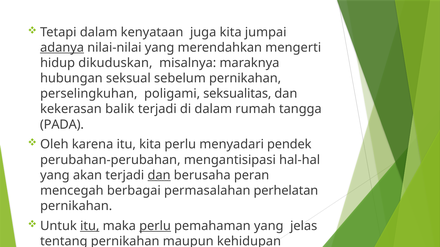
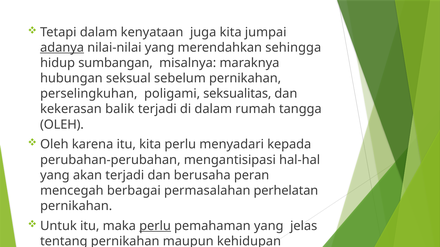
mengerti: mengerti -> sehingga (293, 48)
dikuduskan: dikuduskan -> sumbangan (116, 63)
PADA: PADA -> OLEH (62, 125)
pendek: pendek -> kepada (289, 145)
dan underline: present -> none (159, 176)
itu underline: present -> none (90, 226)
